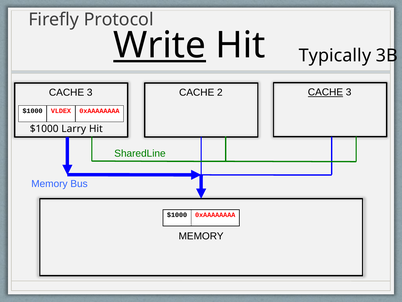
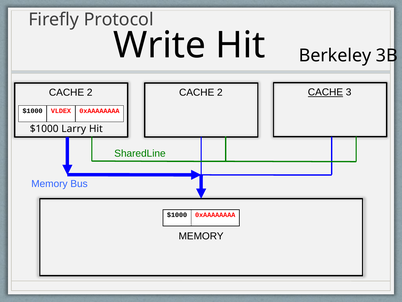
Write underline: present -> none (160, 45)
Typically: Typically -> Berkeley (335, 56)
3: 3 -> 2 (90, 92)
